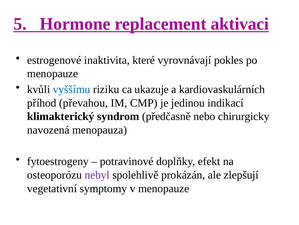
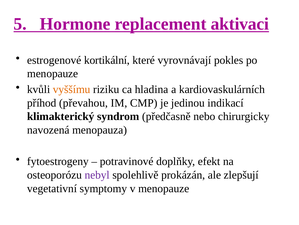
inaktivita: inaktivita -> kortikální (107, 60)
vyššímu colour: blue -> orange (72, 89)
ukazuje: ukazuje -> hladina (152, 89)
